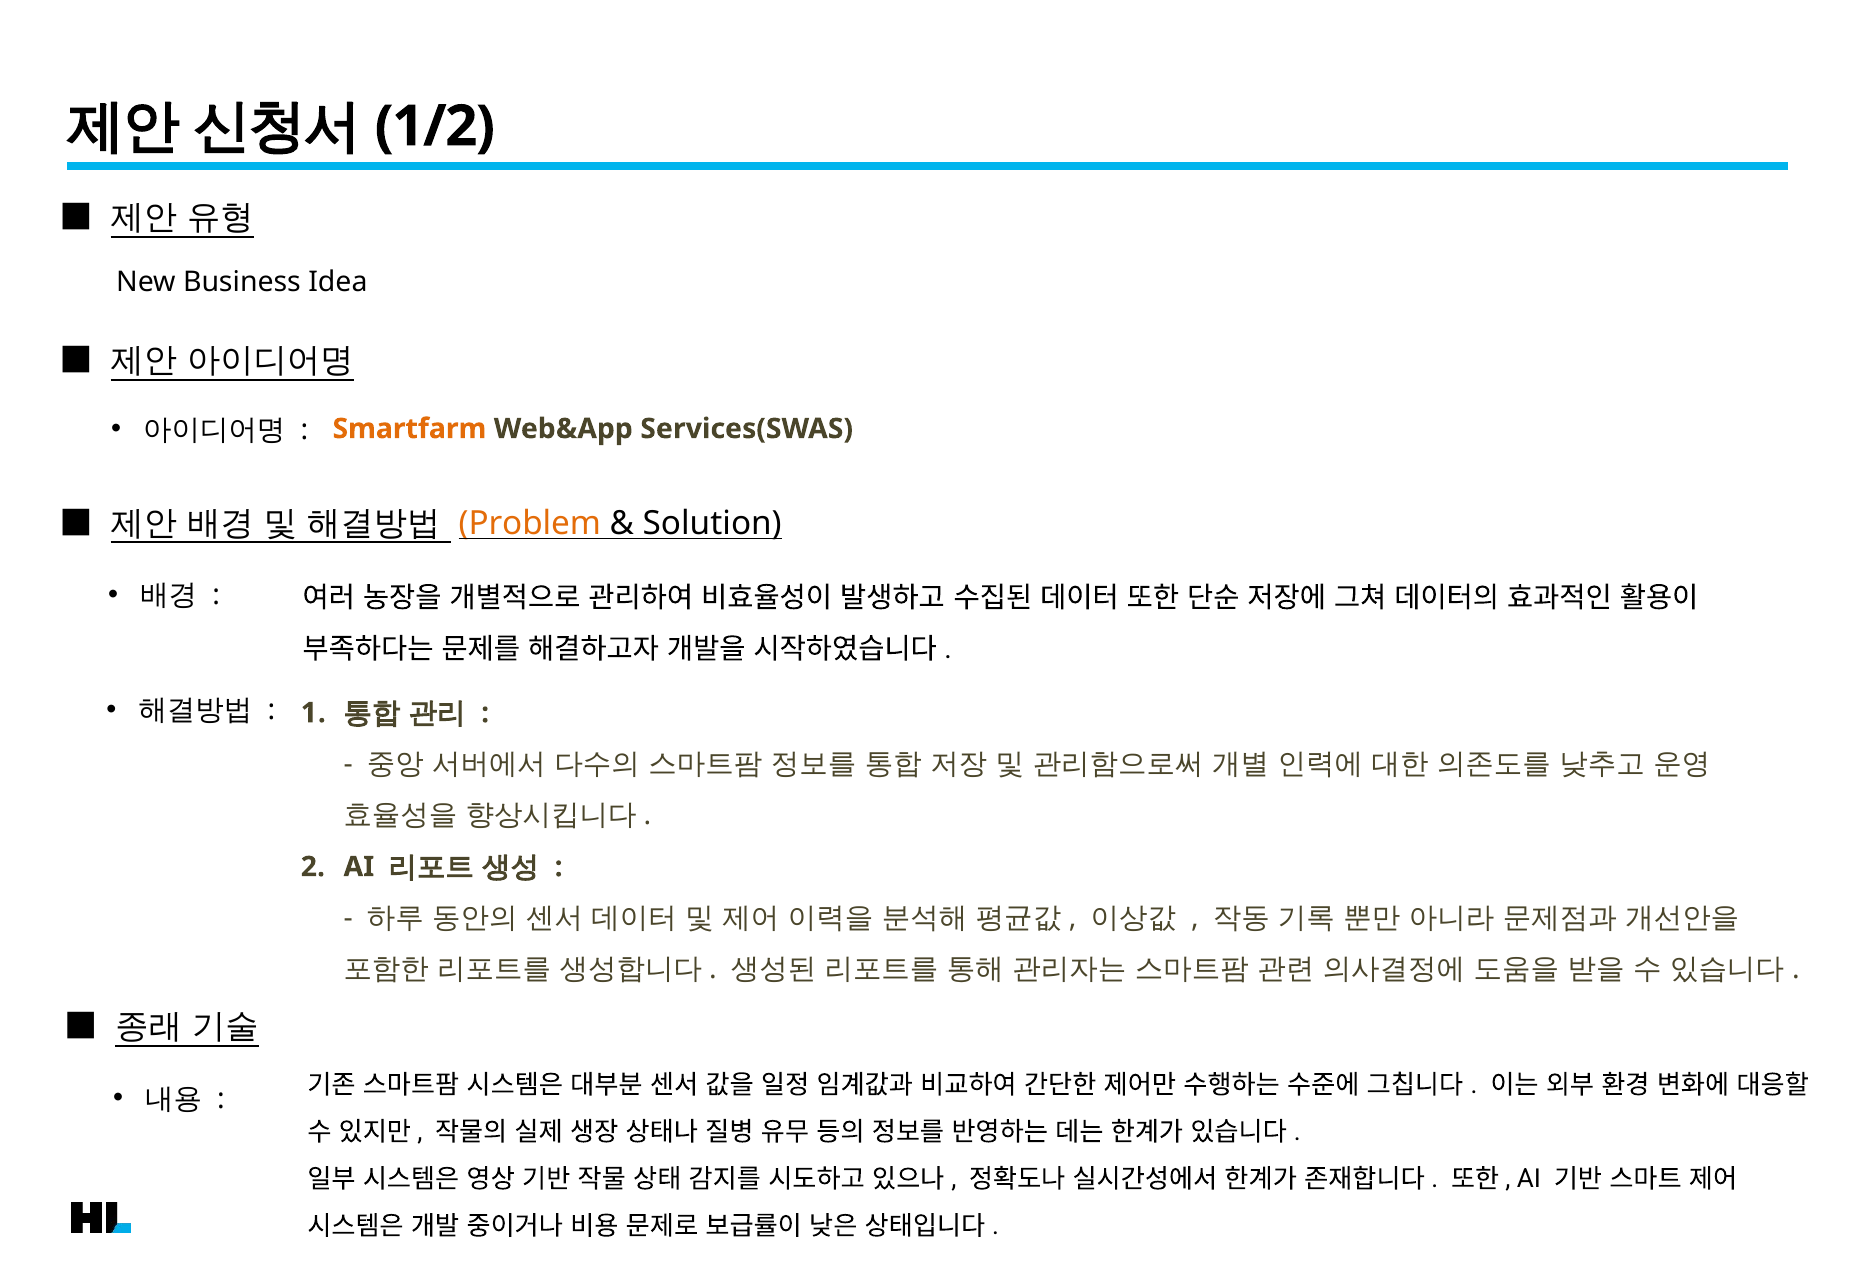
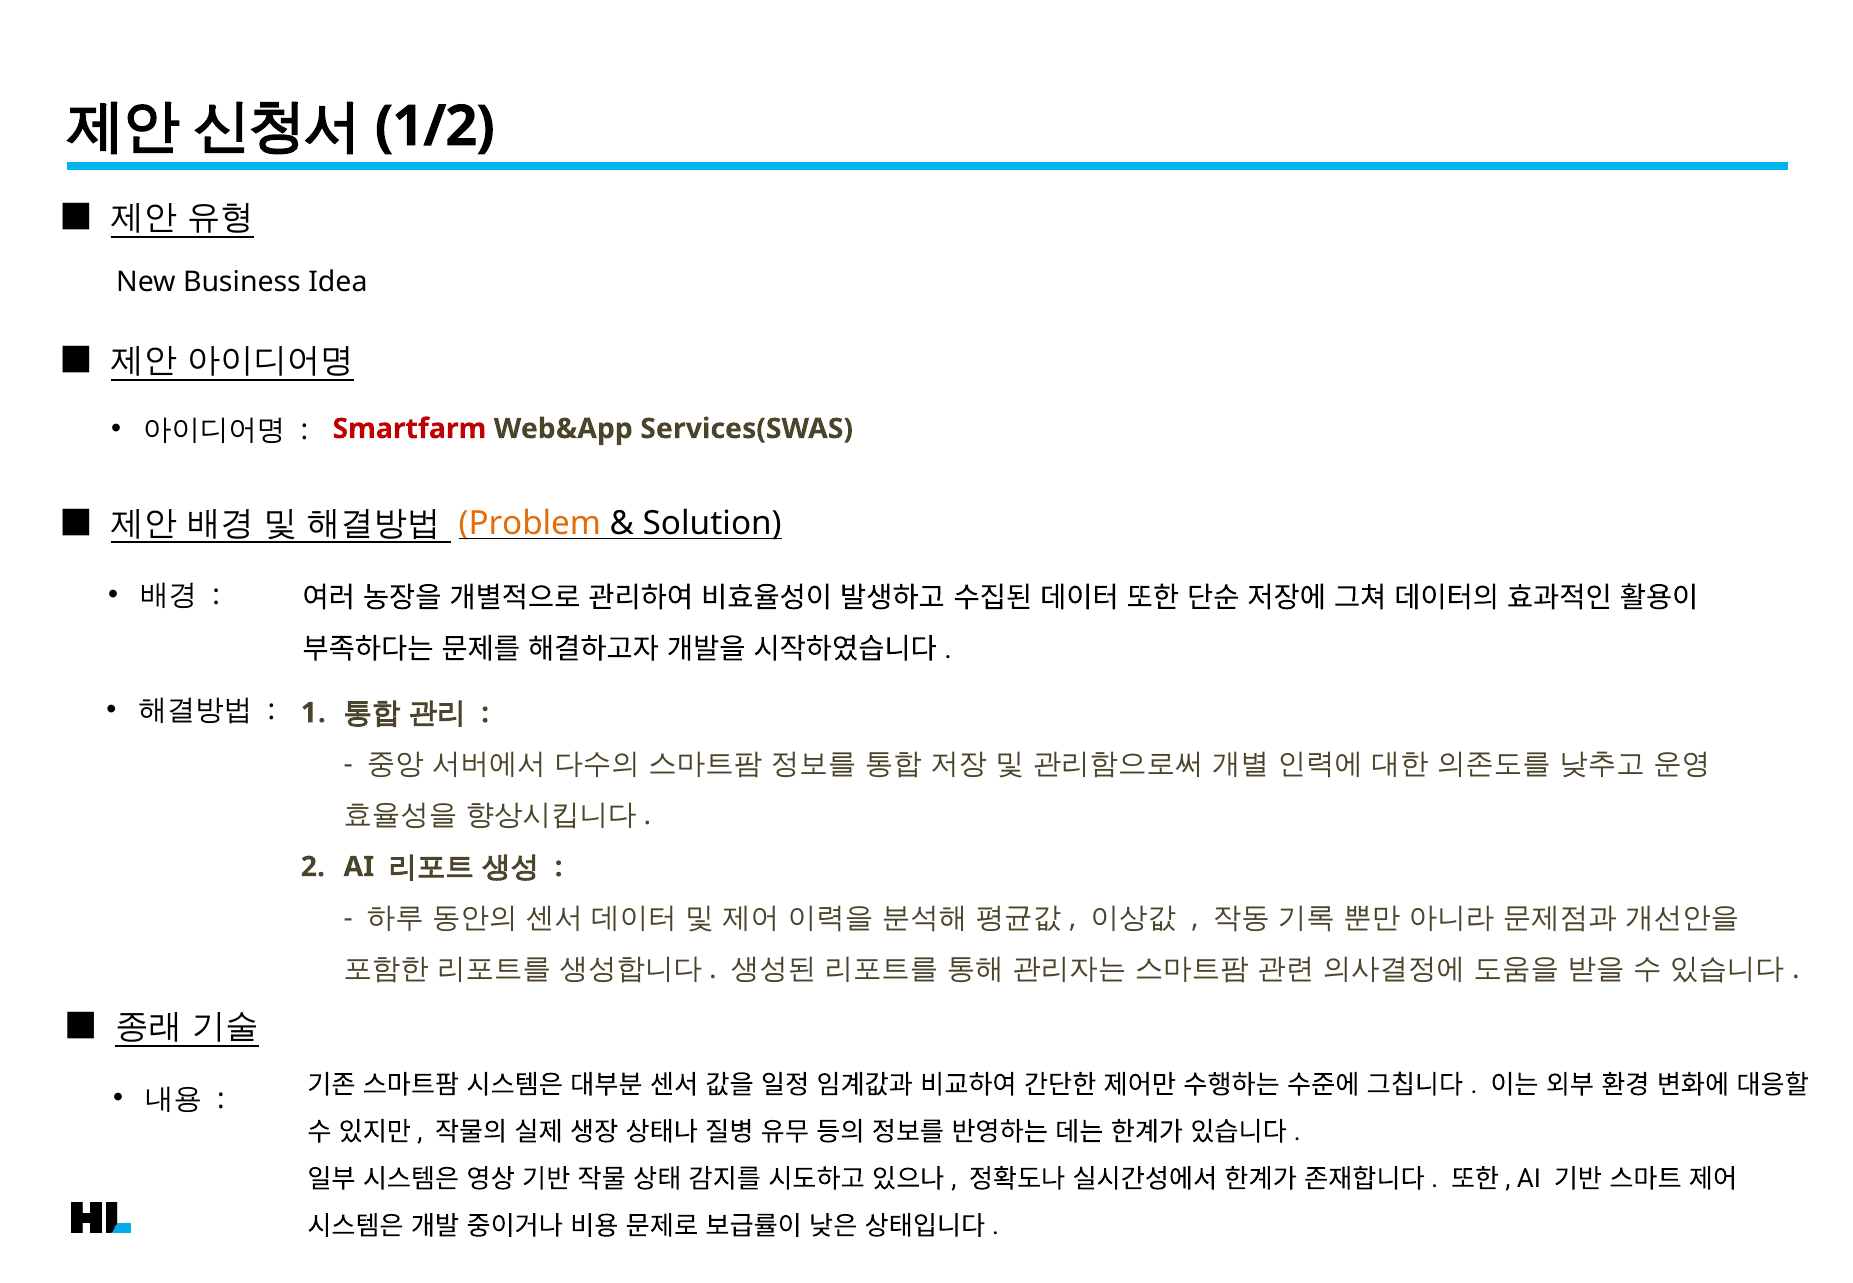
Smartfarm colour: orange -> red (409, 429)
